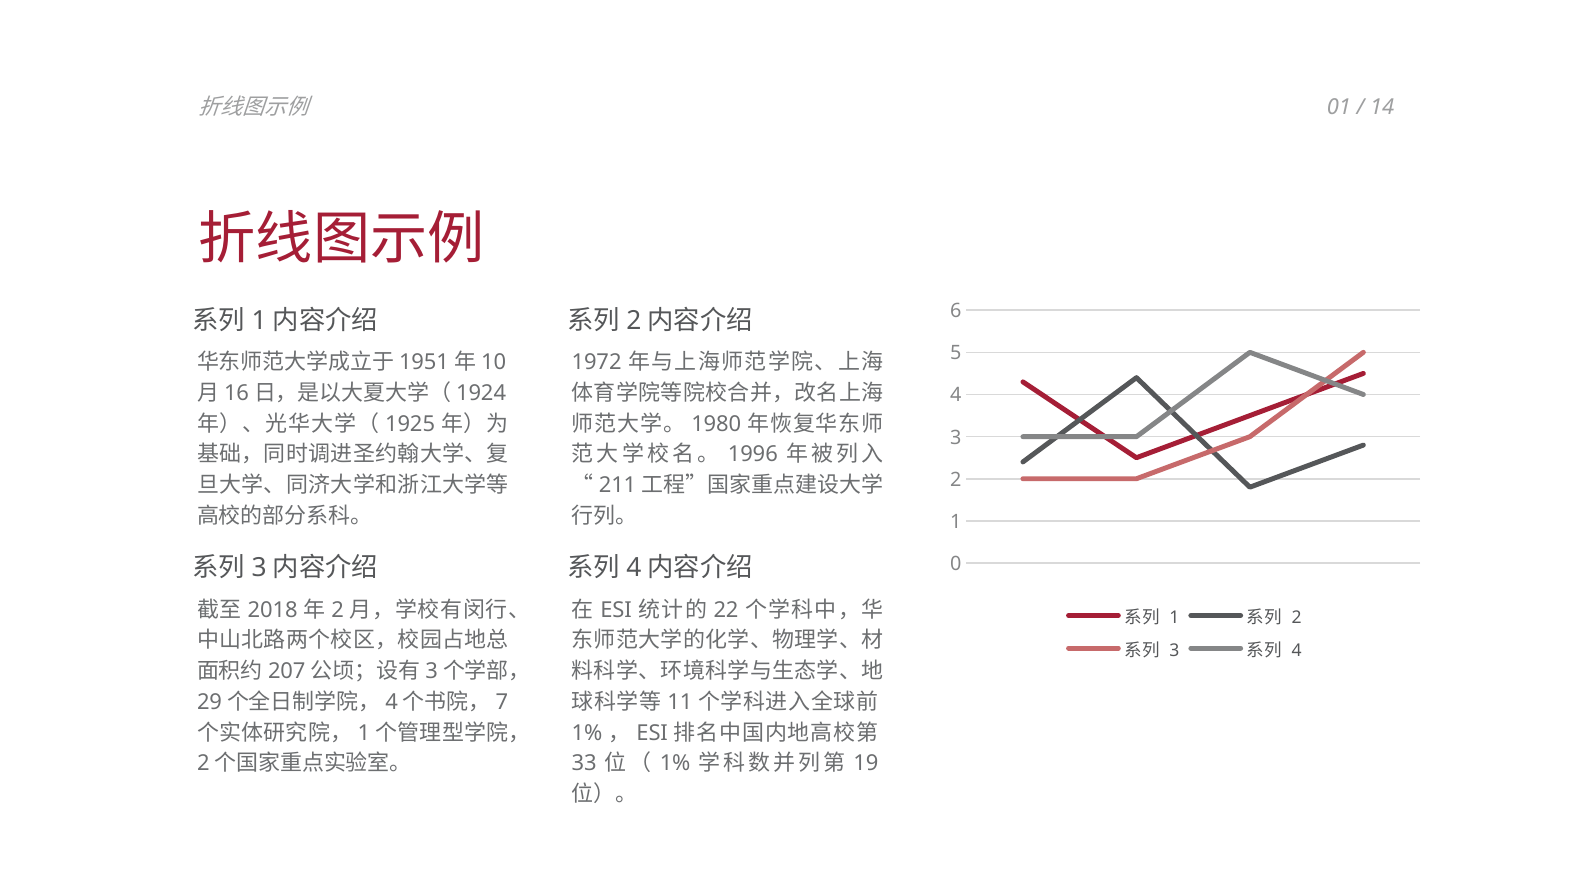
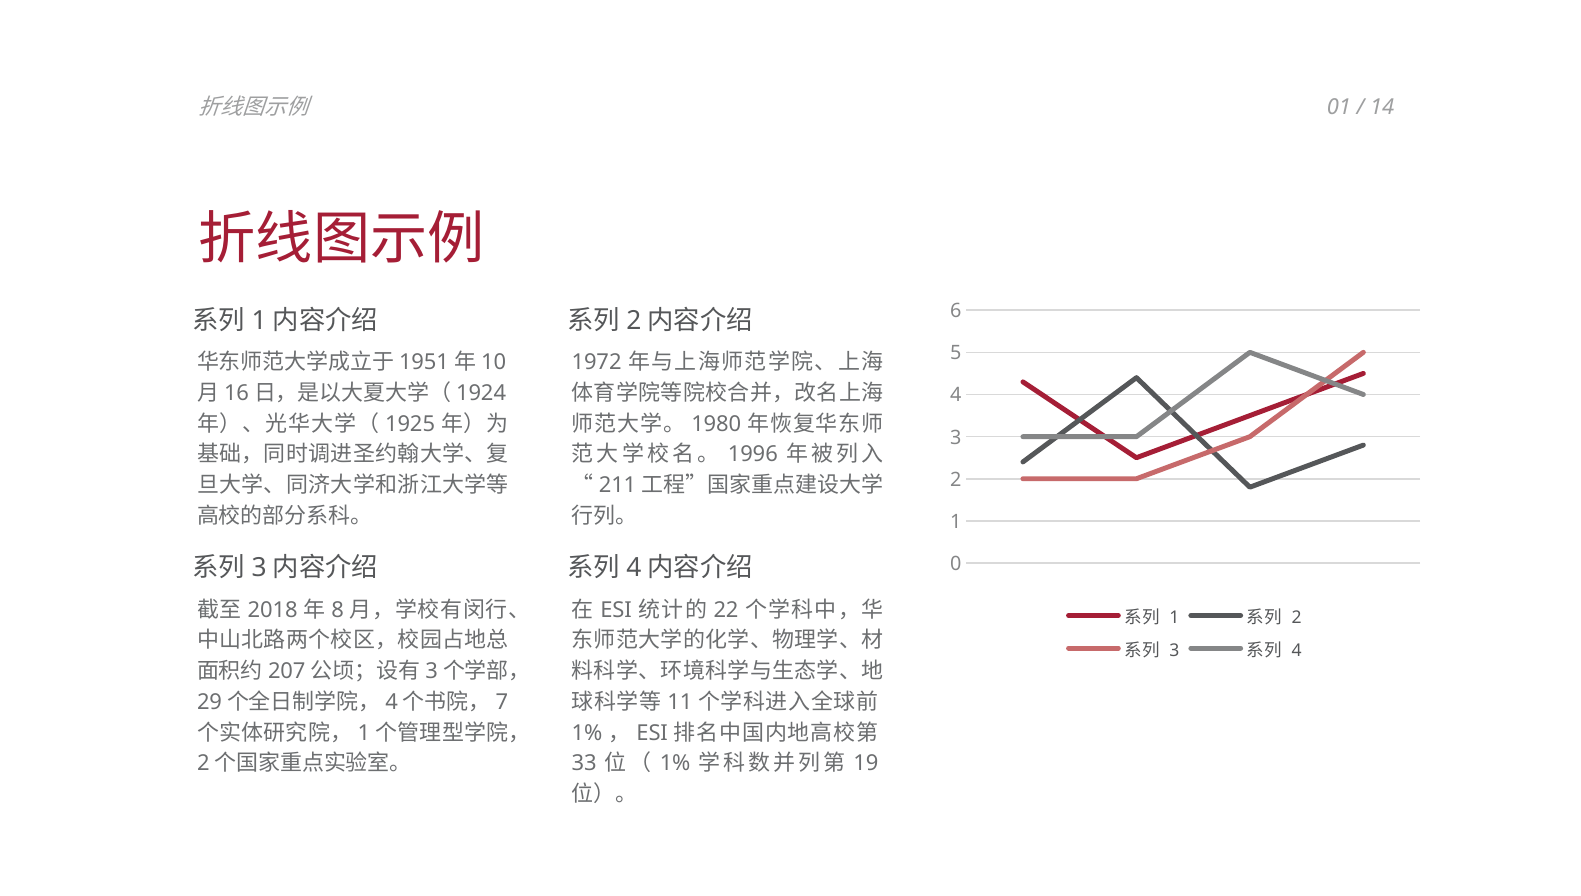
2: 2 -> 8 (338, 610)
